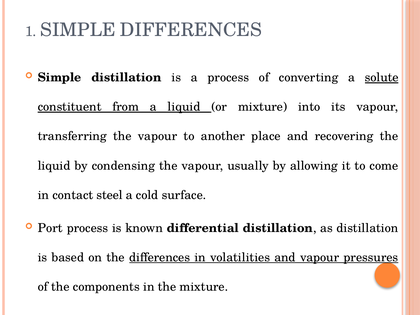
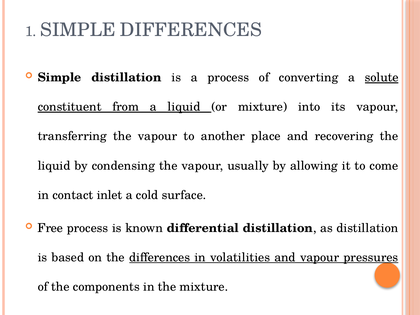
steel: steel -> inlet (110, 195)
Port: Port -> Free (50, 228)
